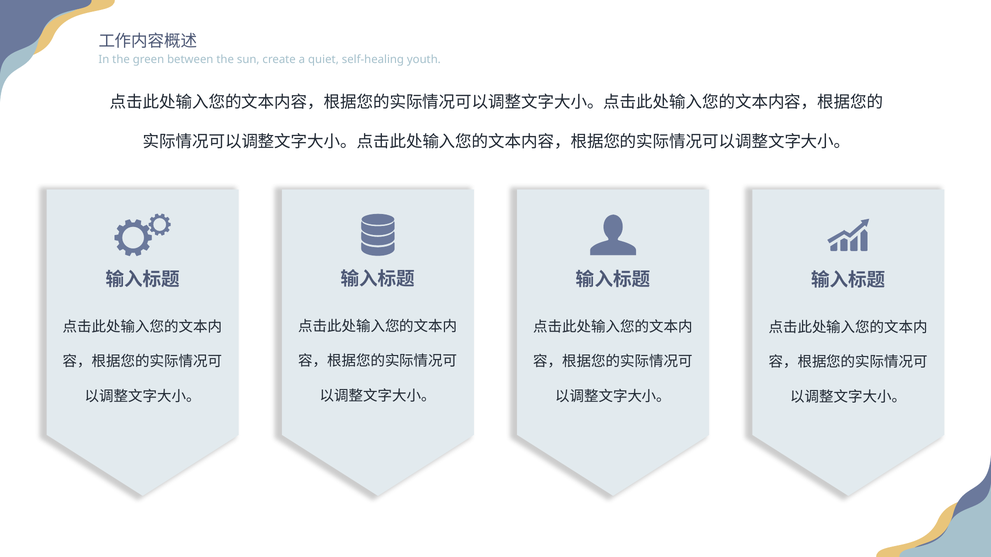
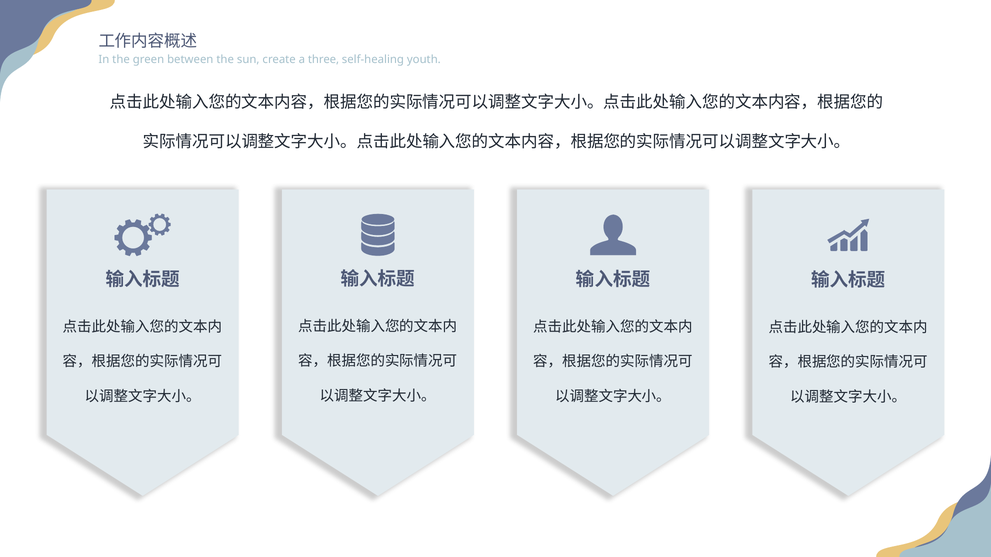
quiet: quiet -> three (324, 59)
